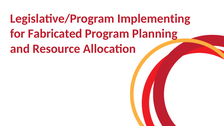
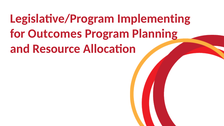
Fabricated: Fabricated -> Outcomes (55, 34)
